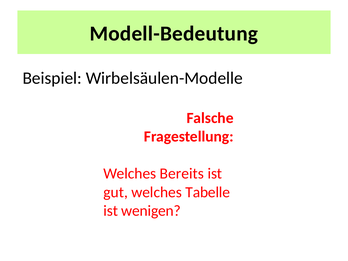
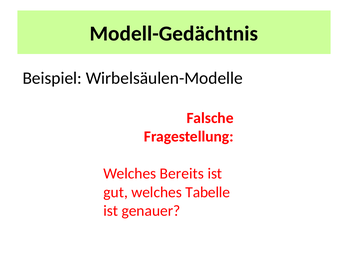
Modell-Bedeutung: Modell-Bedeutung -> Modell-Gedächtnis (174, 34)
wenigen: wenigen -> genauer (151, 211)
